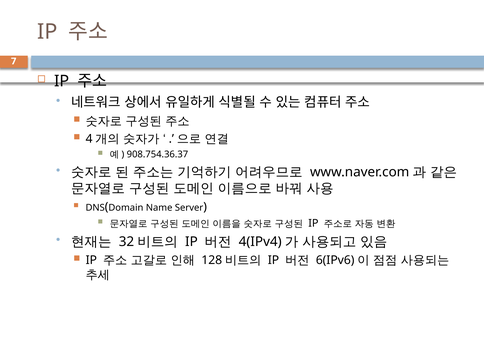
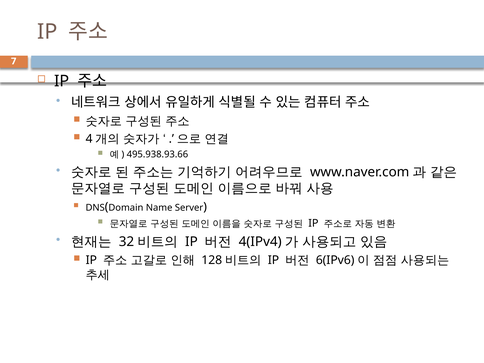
908.754.36.37: 908.754.36.37 -> 495.938.93.66 (157, 154)
